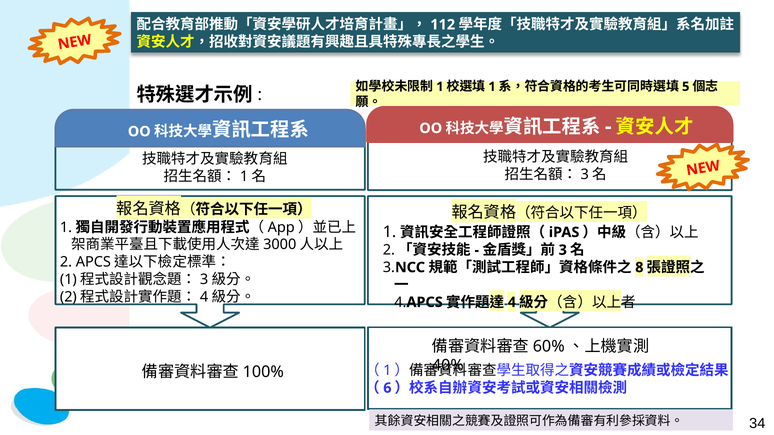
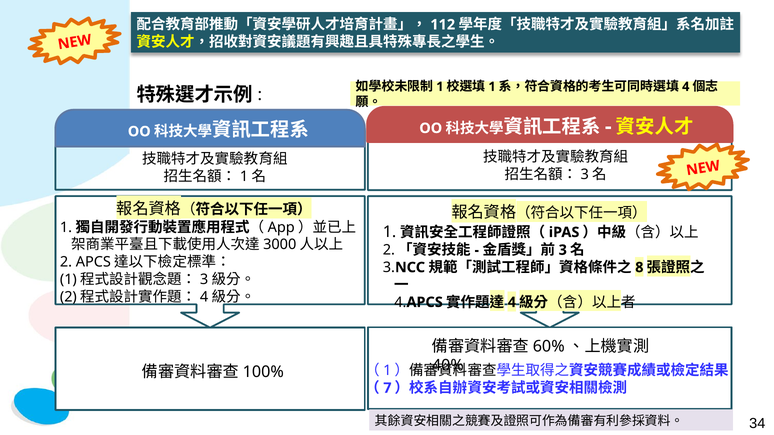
5: 5 -> 4 (686, 87)
6: 6 -> 7 (387, 388)
